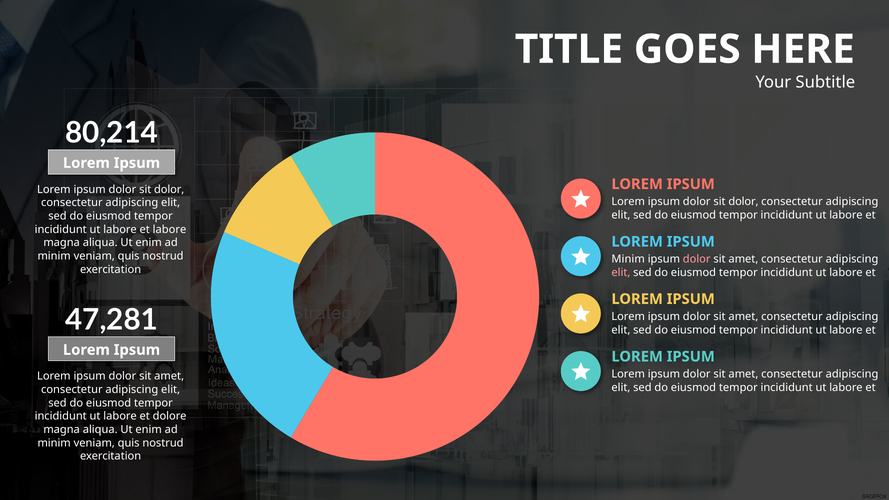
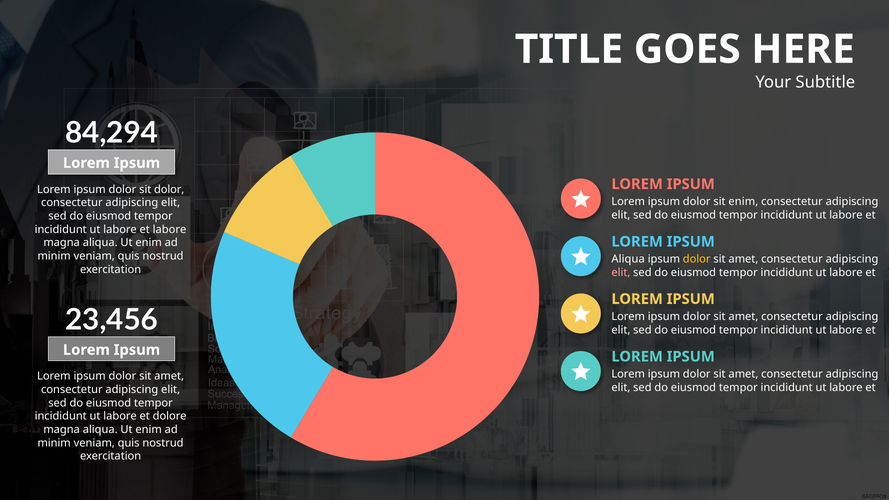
80,214: 80,214 -> 84,294 (112, 133)
dolor: dolor -> enim (743, 202)
Minim: Minim -> Aliqua (628, 259)
dolor colour: pink -> yellow (697, 259)
47,281: 47,281 -> 23,456 (112, 320)
